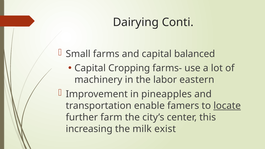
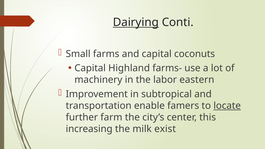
Dairying underline: none -> present (136, 22)
balanced: balanced -> coconuts (195, 54)
Cropping: Cropping -> Highland (129, 68)
pineapples: pineapples -> subtropical (167, 94)
